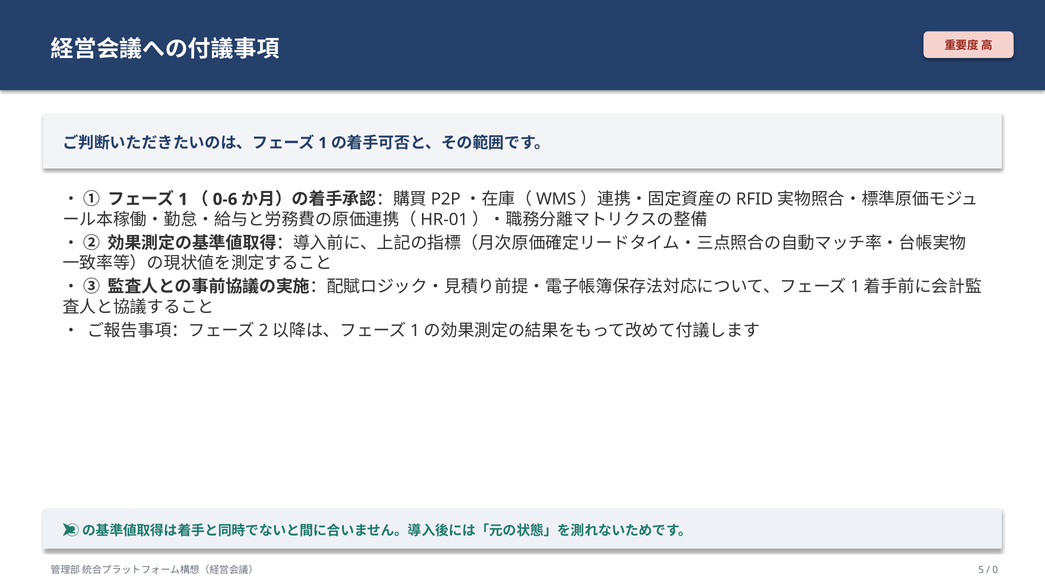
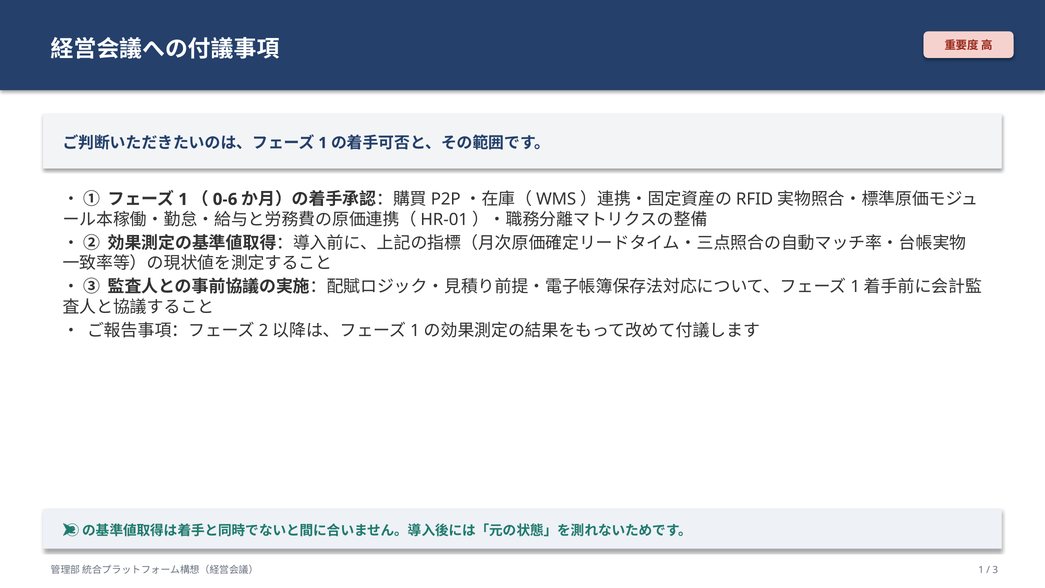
5: 5 -> 1 (981, 570)
0: 0 -> 3 (995, 570)
